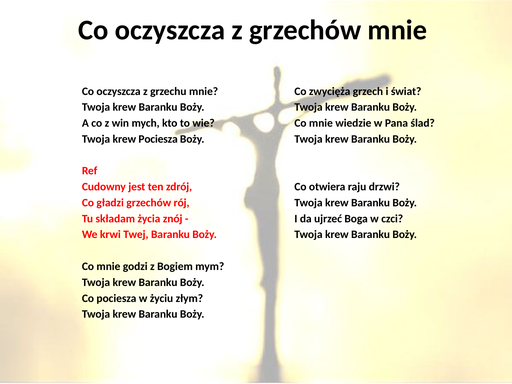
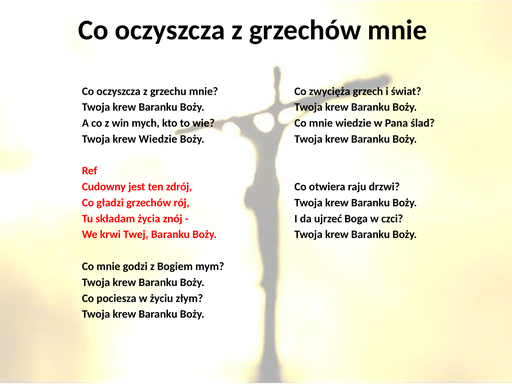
krew Pociesza: Pociesza -> Wiedzie (158, 139)
